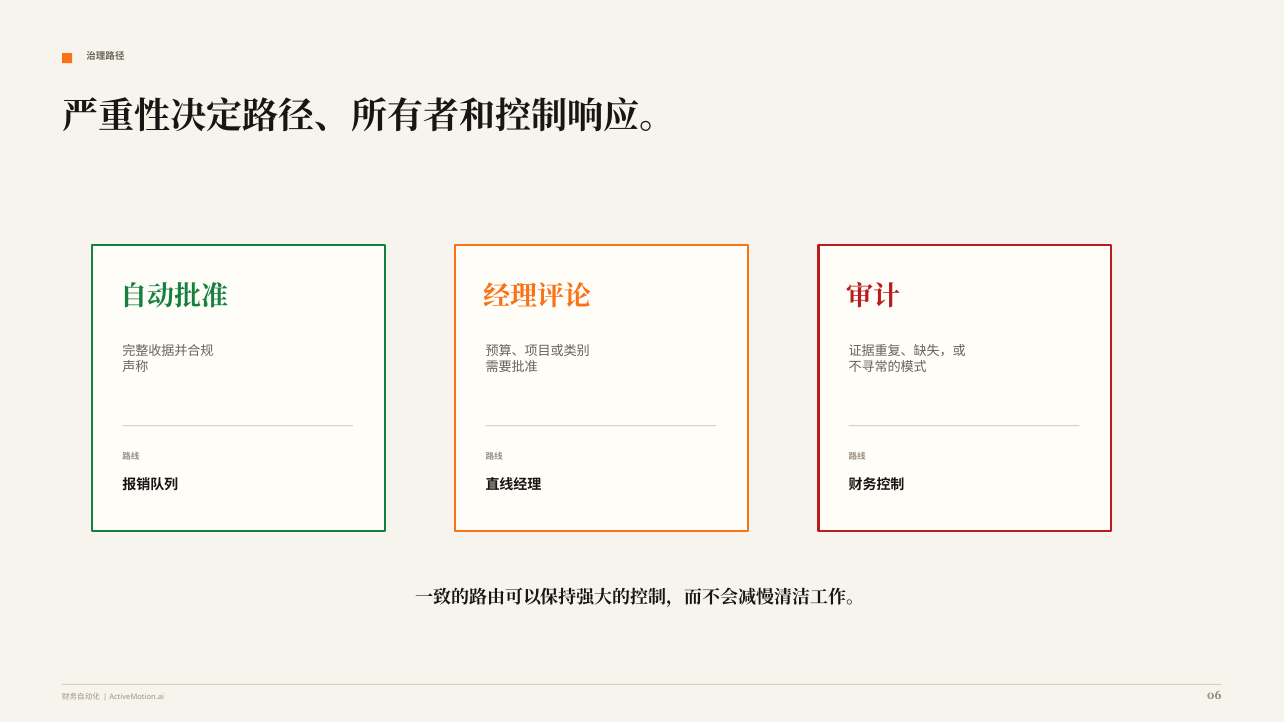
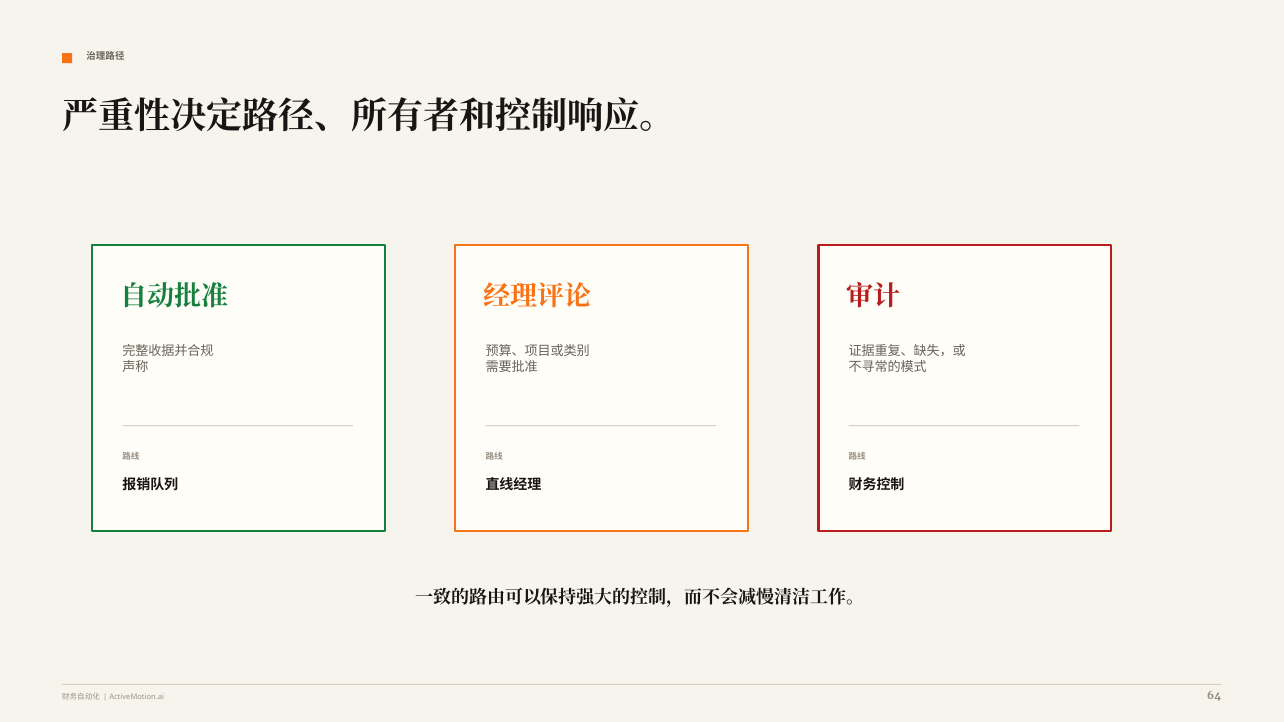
06: 06 -> 64 (1214, 696)
